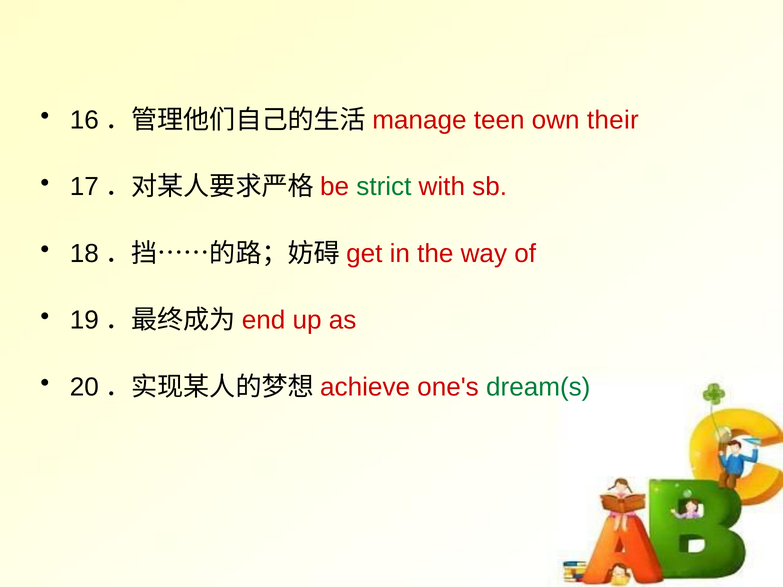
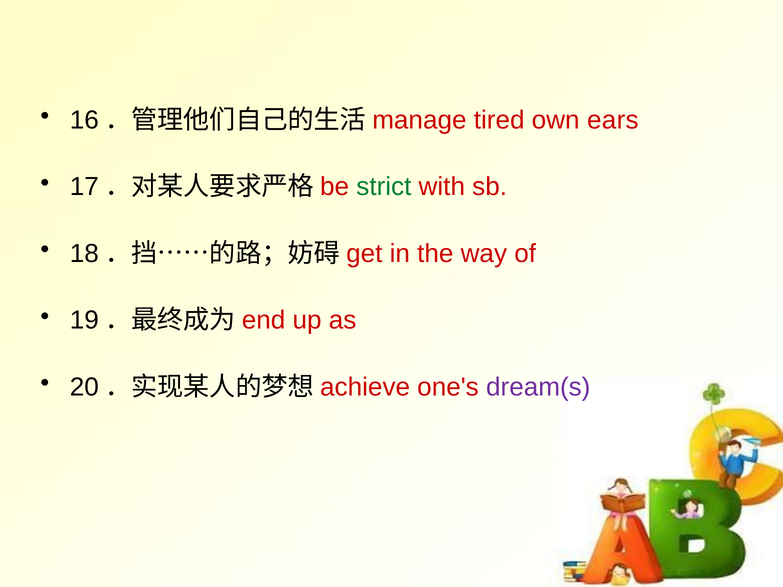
teen: teen -> tired (499, 120)
their: their -> ears (613, 120)
dream(s colour: green -> purple (538, 387)
